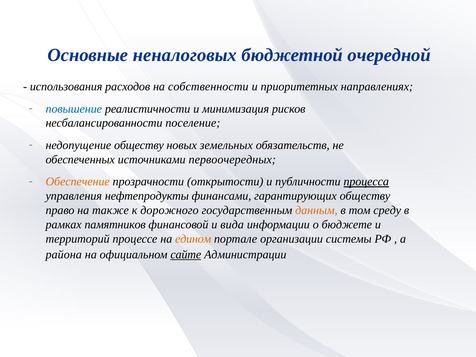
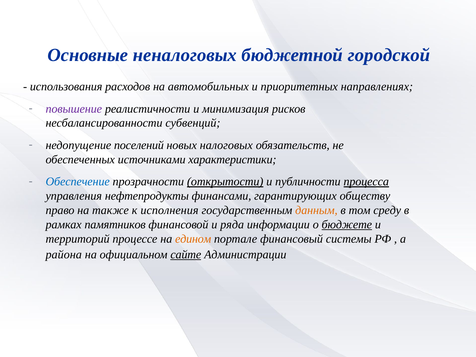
очередной: очередной -> городской (389, 55)
собственности: собственности -> автомобильных (208, 87)
повышение colour: blue -> purple (74, 109)
поселение: поселение -> субвенций (193, 123)
недопущение обществу: обществу -> поселений (139, 145)
земельных: земельных -> налоговых (226, 145)
первоочередных: первоочередных -> характеристики (232, 160)
Обеспечение colour: orange -> blue (78, 182)
открытости underline: none -> present (225, 182)
дорожного: дорожного -> исполнения (169, 210)
вида: вида -> ряда (232, 225)
бюджете underline: none -> present (347, 225)
организации: организации -> финансовый (292, 239)
